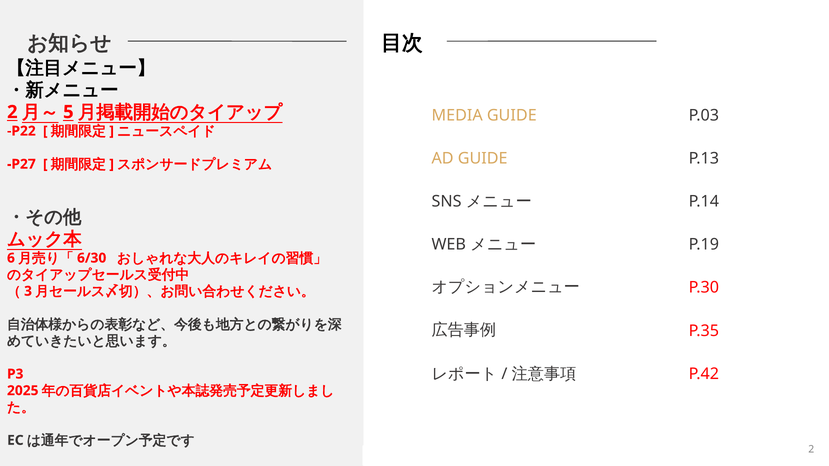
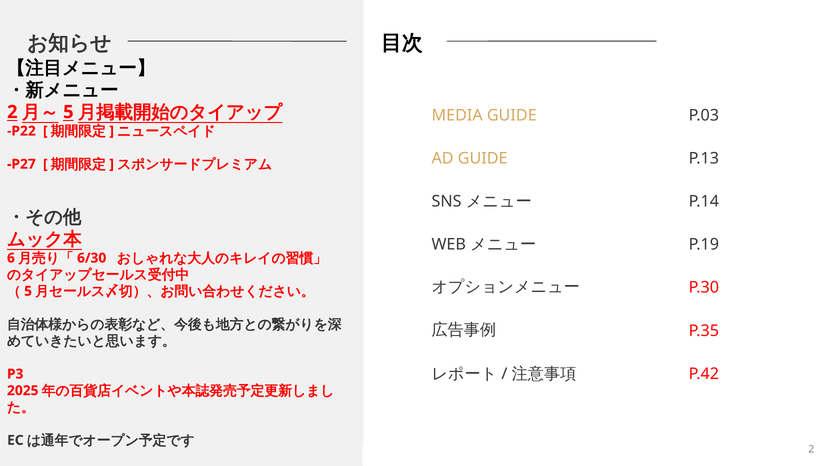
3: 3 -> 5 (28, 291)
